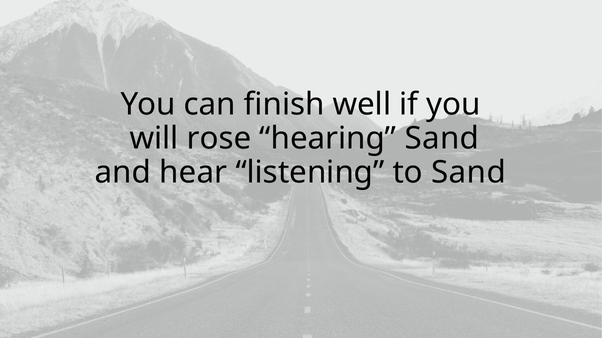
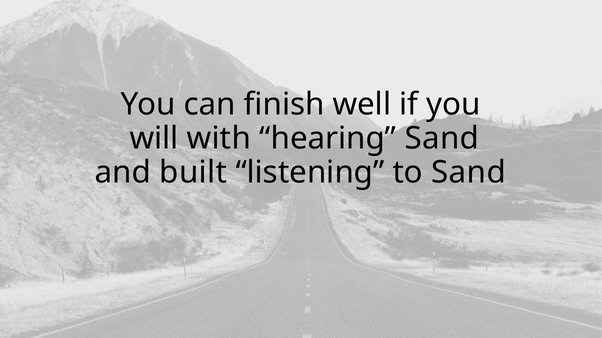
rose: rose -> with (219, 139)
hear: hear -> built (193, 173)
